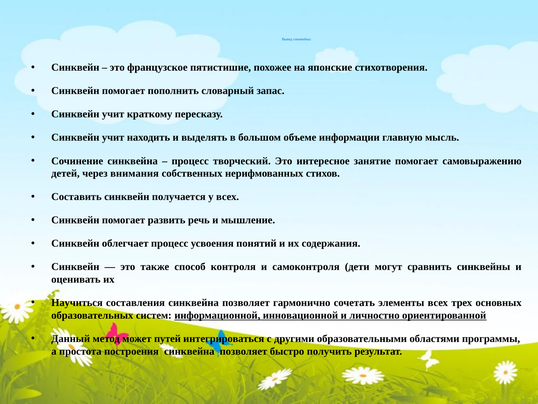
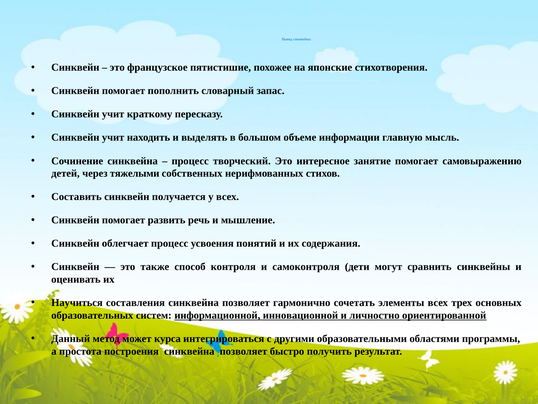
внимания: внимания -> тяжелыми (135, 173)
путей: путей -> курса (167, 338)
